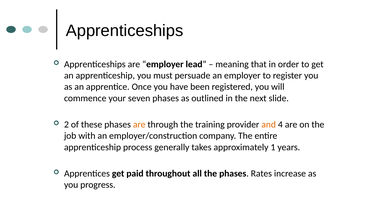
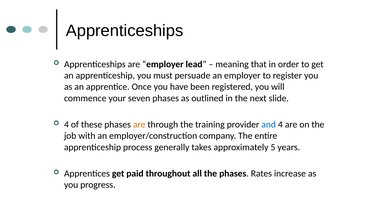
2: 2 -> 4 (66, 125)
and colour: orange -> blue (269, 125)
1: 1 -> 5 (273, 148)
